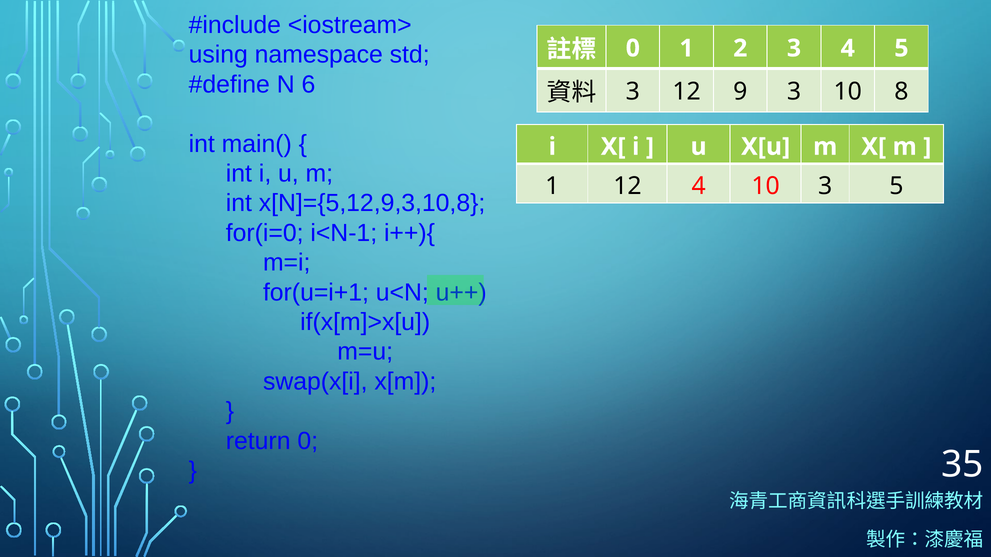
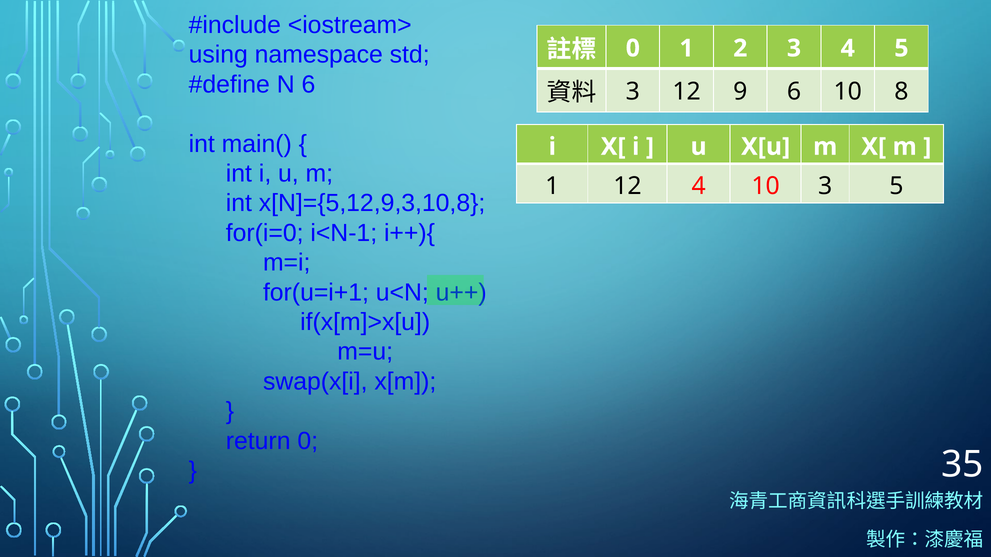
9 3: 3 -> 6 (794, 92)
